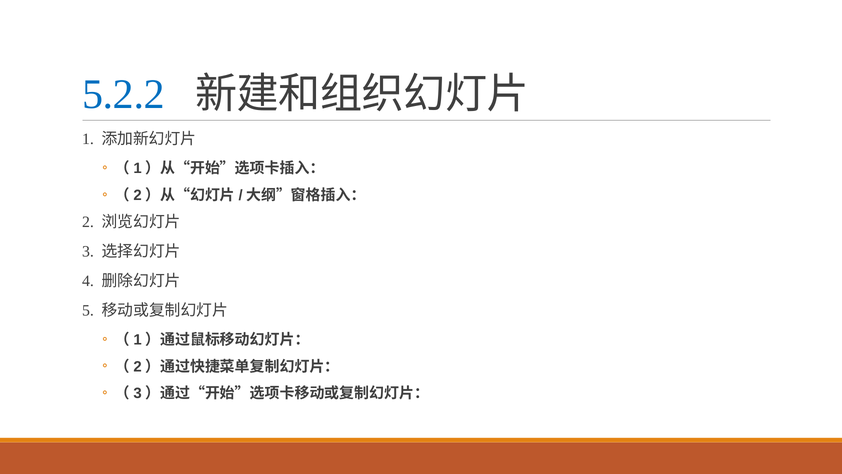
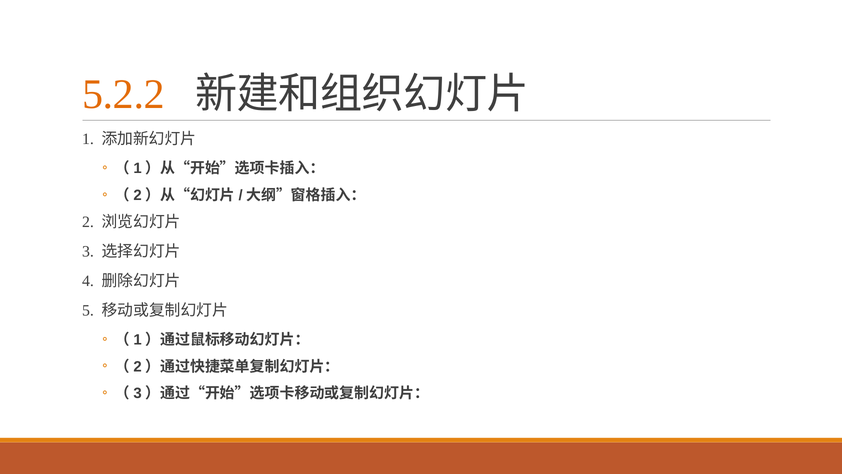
5.2.2 colour: blue -> orange (123, 94)
